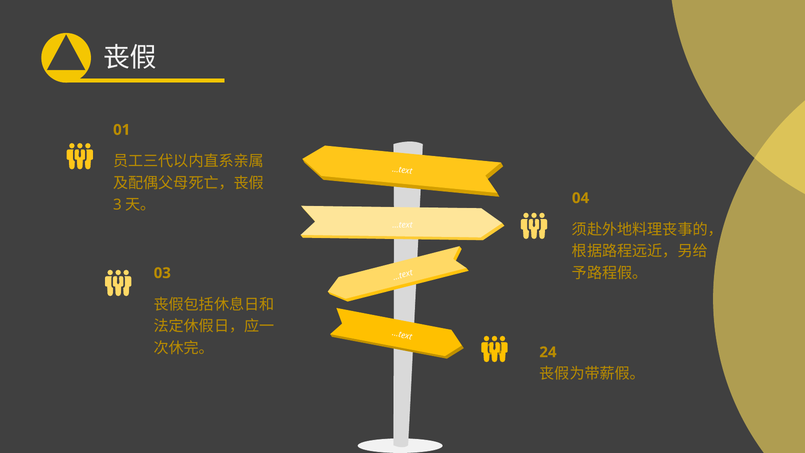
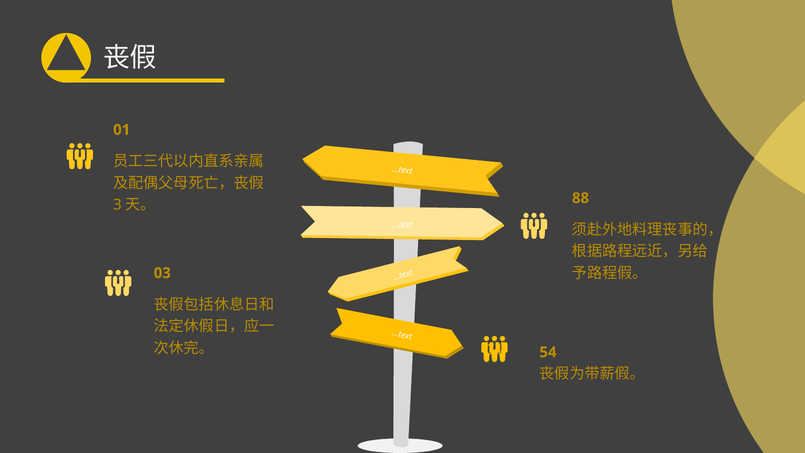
04: 04 -> 88 (581, 198)
24: 24 -> 54 (548, 352)
